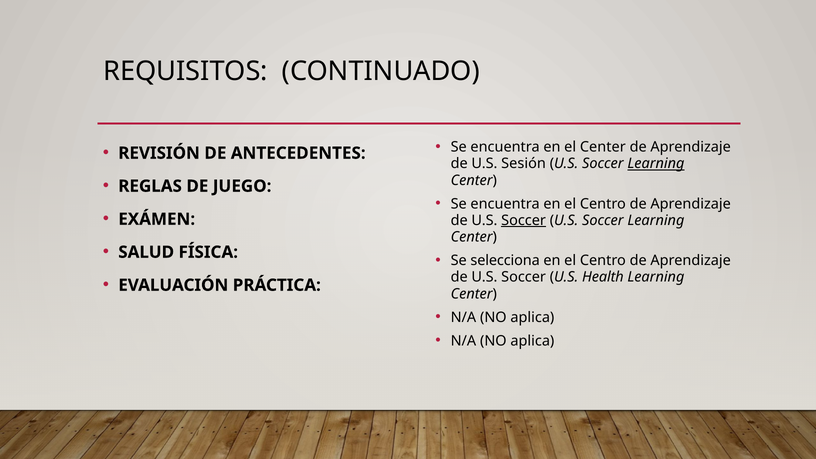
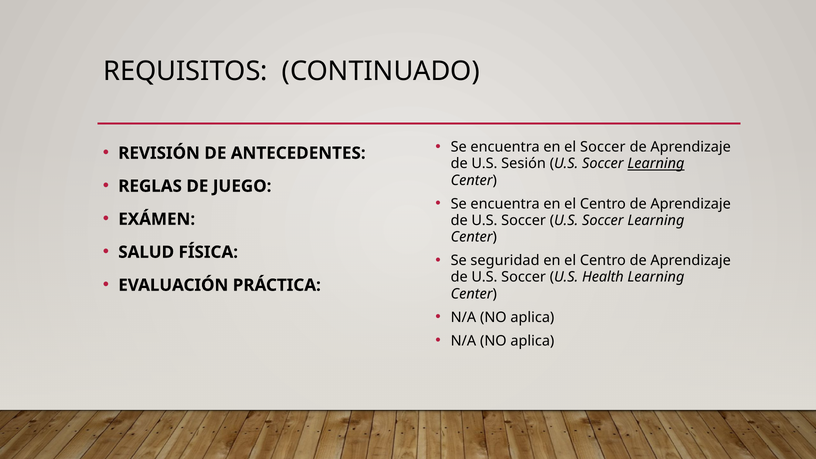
el Center: Center -> Soccer (603, 147)
Soccer underline: present -> none (524, 220)
selecciona: selecciona -> seguridad (505, 261)
